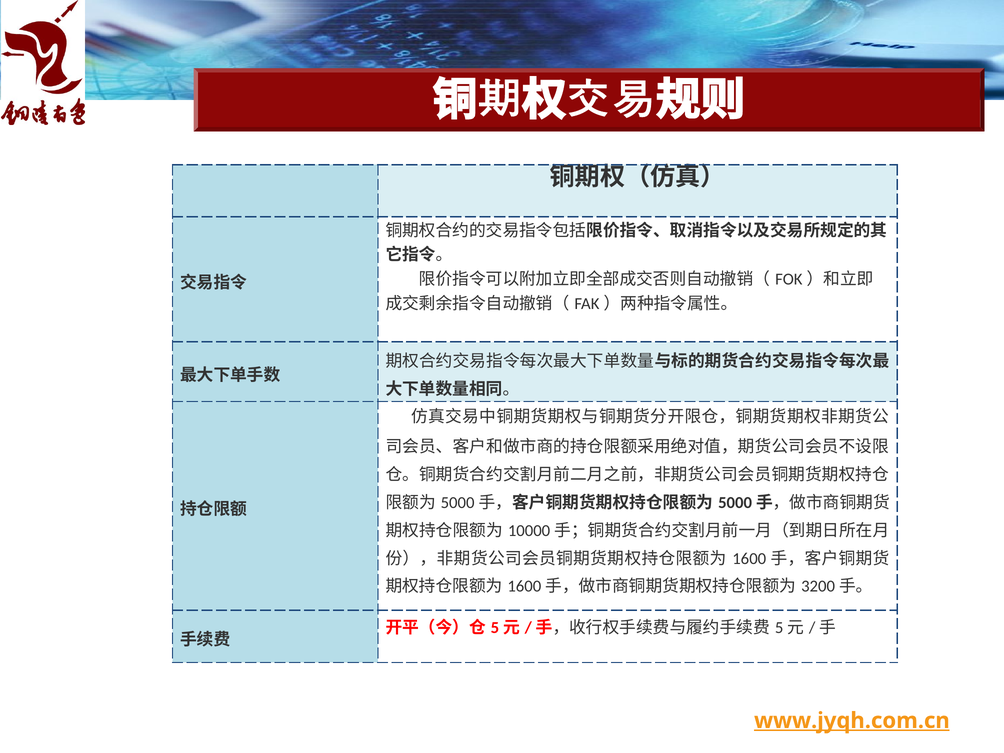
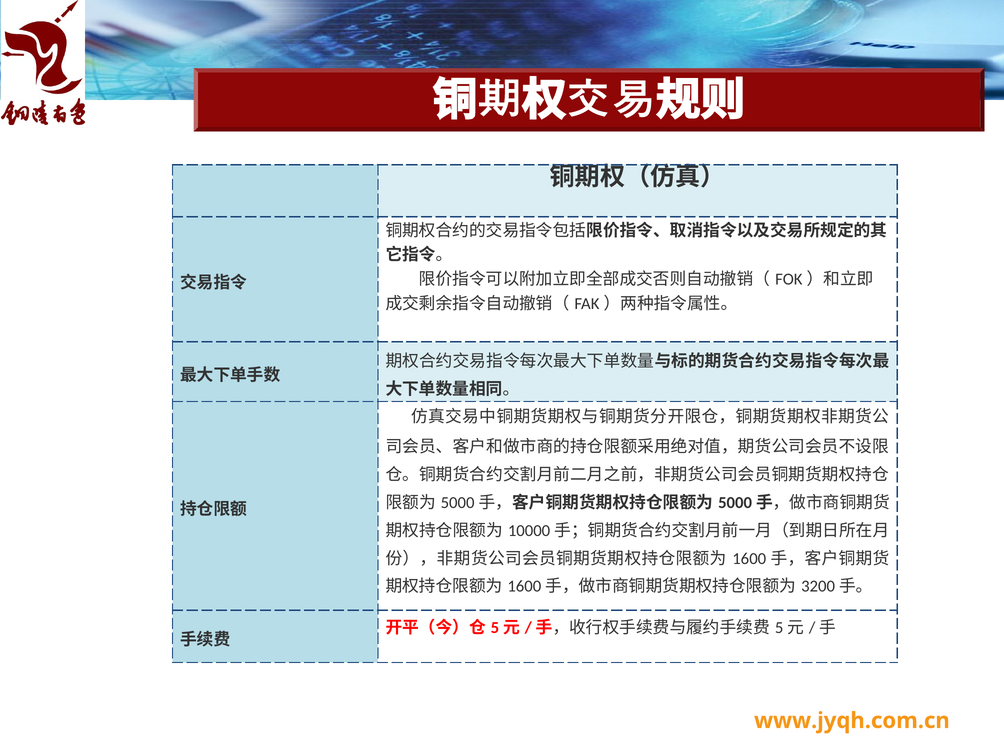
www.jyqh.com.cn underline: present -> none (852, 721)
